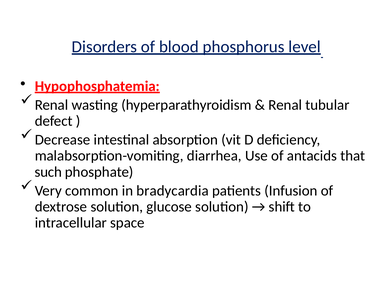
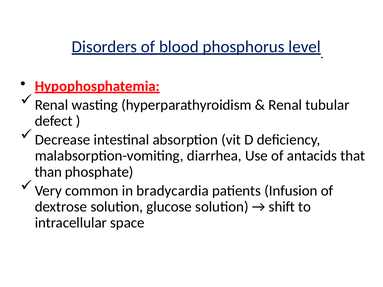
such: such -> than (48, 172)
